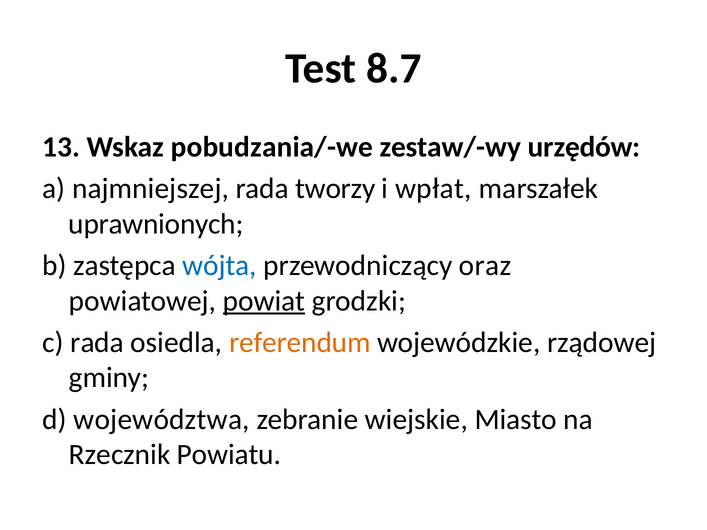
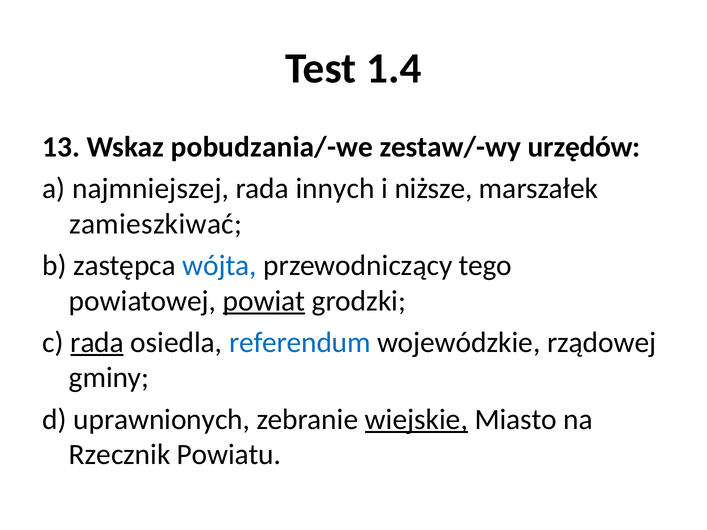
8.7: 8.7 -> 1.4 (394, 68)
tworzy: tworzy -> innych (335, 189)
wpłat: wpłat -> niższe (434, 189)
uprawnionych: uprawnionych -> zamieszkiwać (156, 224)
oraz: oraz -> tego (485, 266)
rada underline: none -> present (97, 343)
referendum colour: orange -> blue (300, 343)
województwa: województwa -> uprawnionych (162, 420)
wiejskie underline: none -> present (416, 420)
